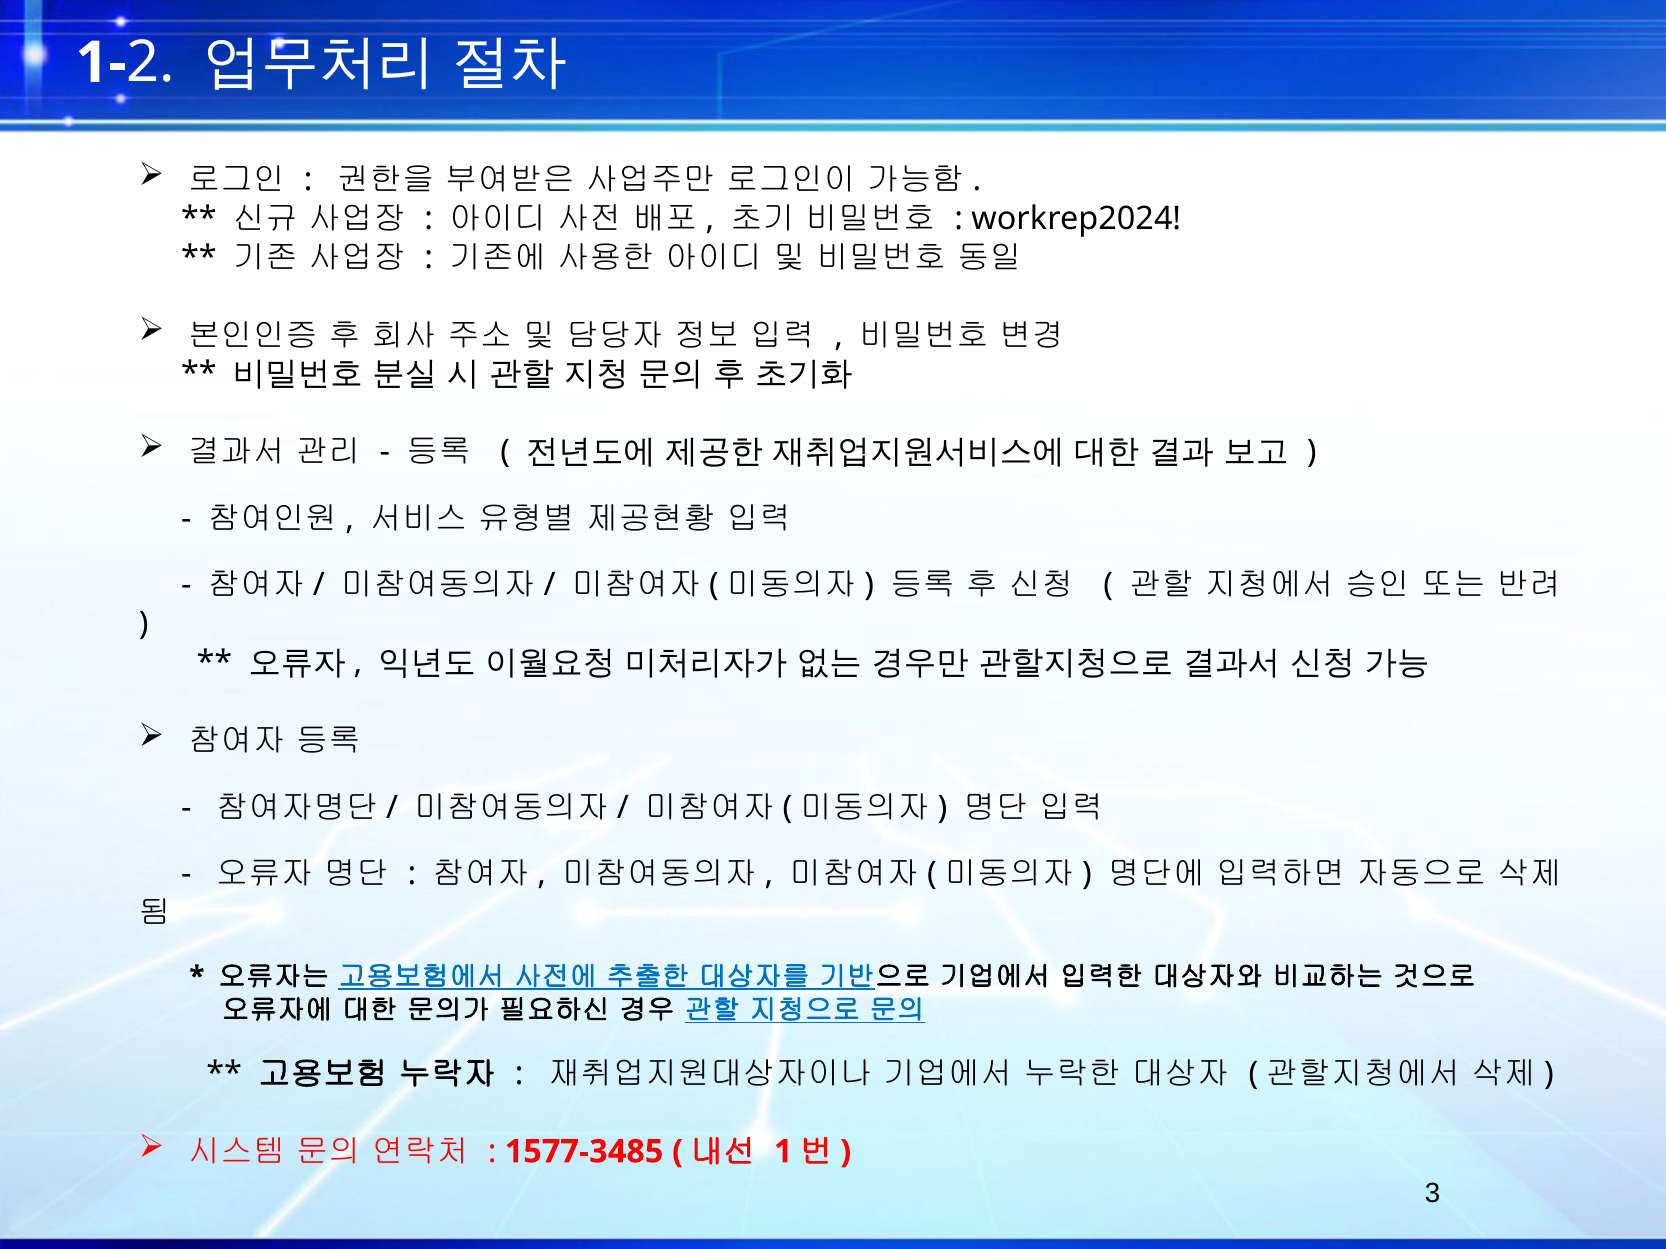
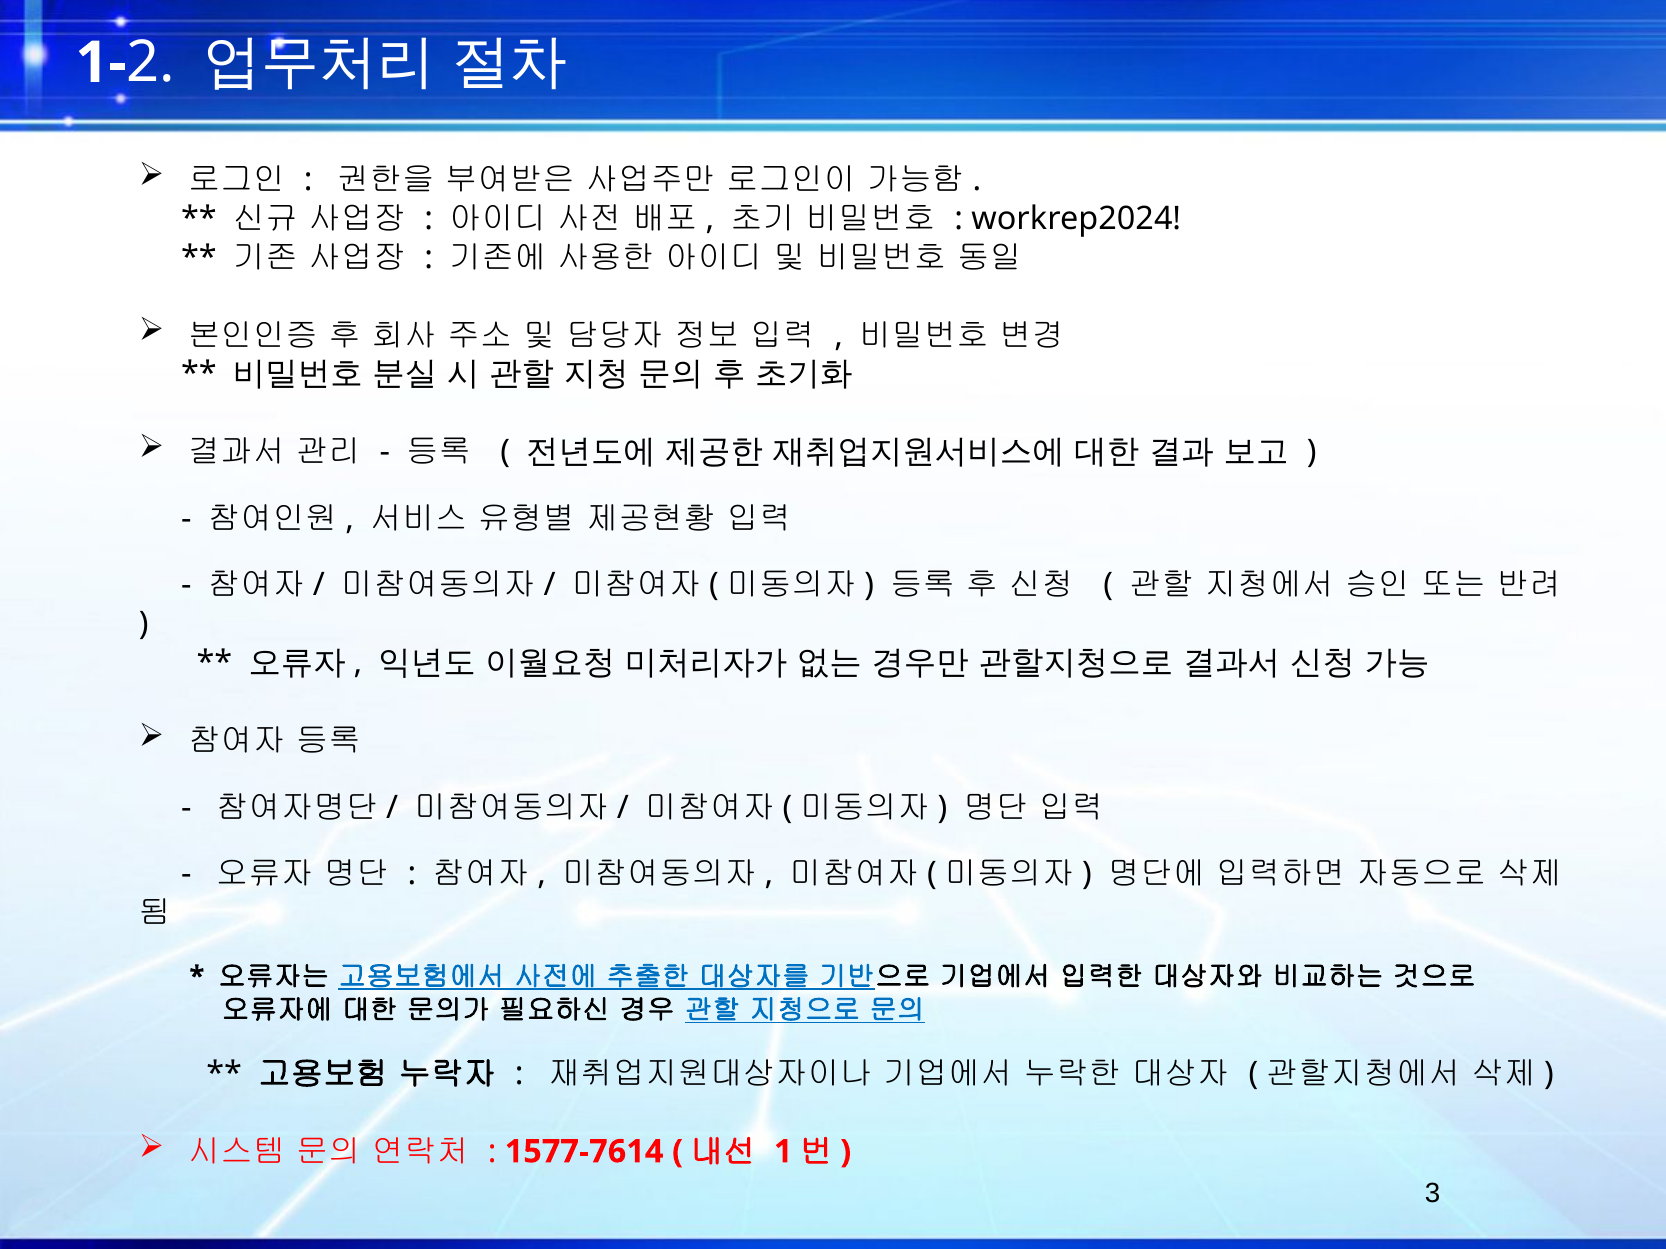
1577-3485: 1577-3485 -> 1577-7614 (584, 1152)
